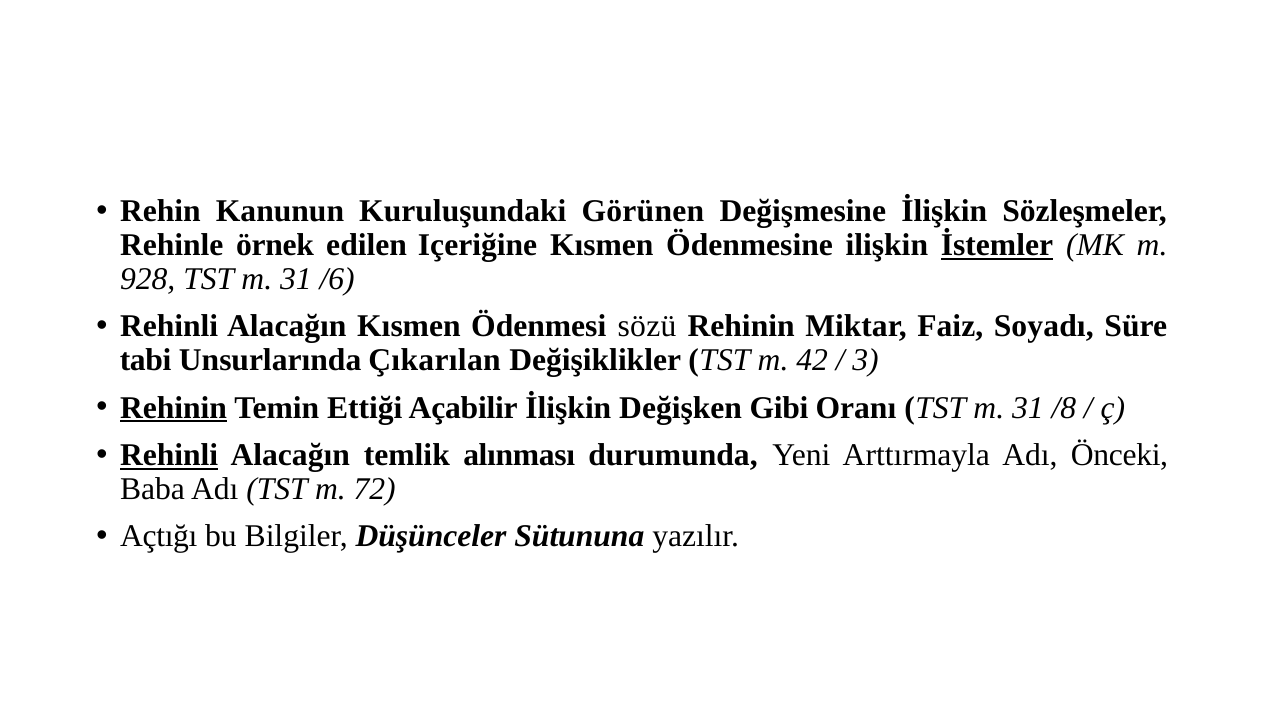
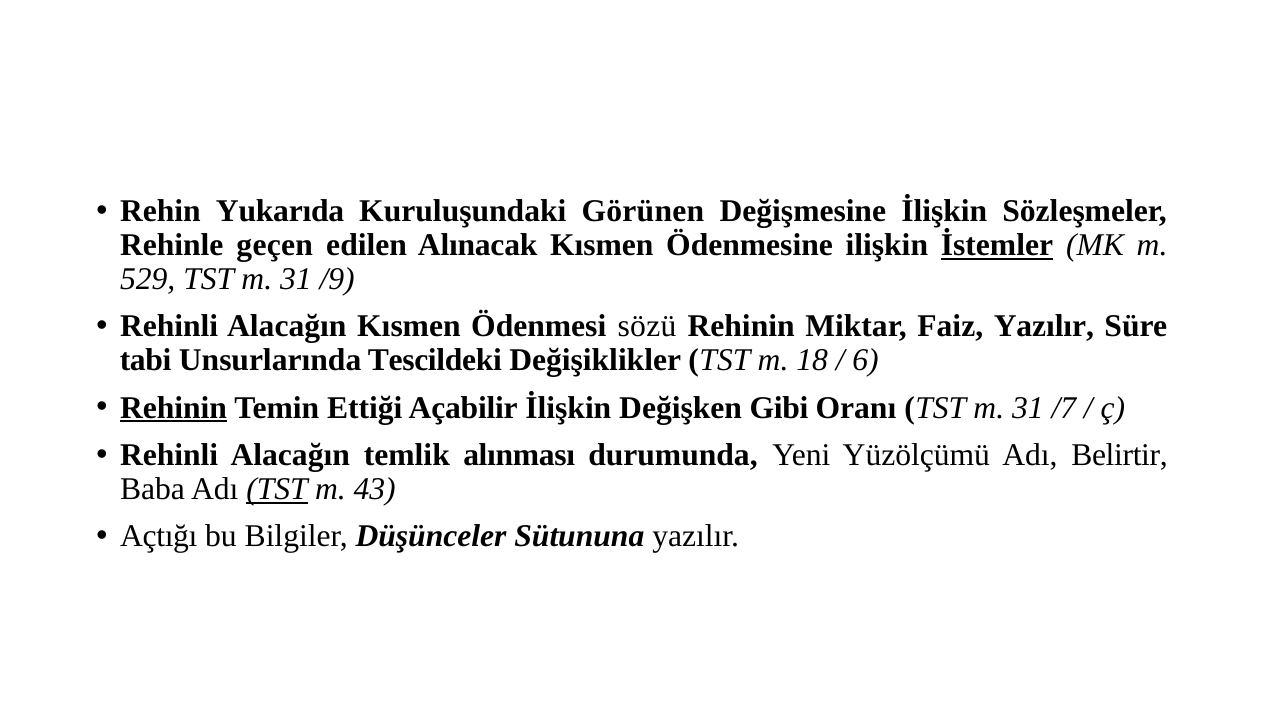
Kanunun: Kanunun -> Yukarıda (280, 211)
örnek: örnek -> geçen (275, 245)
Içeriğine: Içeriğine -> Alınacak (478, 245)
928: 928 -> 529 (148, 279)
/6: /6 -> /9 (337, 279)
Faiz Soyadı: Soyadı -> Yazılır (1044, 326)
Çıkarılan: Çıkarılan -> Tescildeki (435, 361)
42: 42 -> 18 (812, 361)
3: 3 -> 6 (866, 361)
/8: /8 -> /7 (1064, 408)
Rehinli underline: present -> none (169, 455)
Arttırmayla: Arttırmayla -> Yüzölçümü (916, 455)
Önceki: Önceki -> Belirtir (1120, 455)
TST underline: none -> present (277, 489)
72: 72 -> 43 (375, 489)
